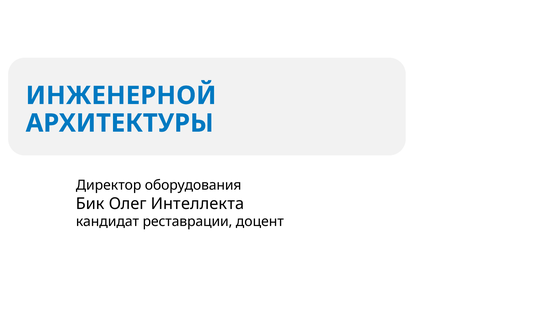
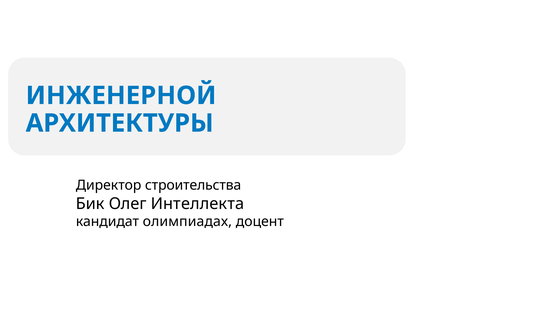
оборудования: оборудования -> строительства (193, 185)
реставрации: реставрации -> олимпиадах (187, 222)
